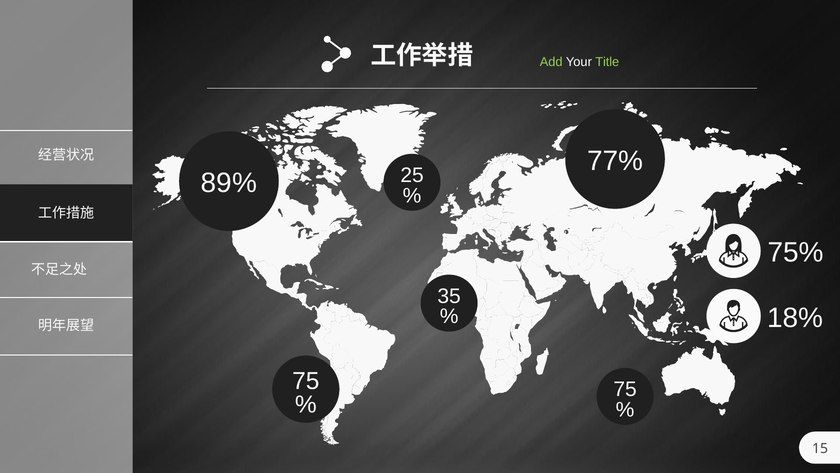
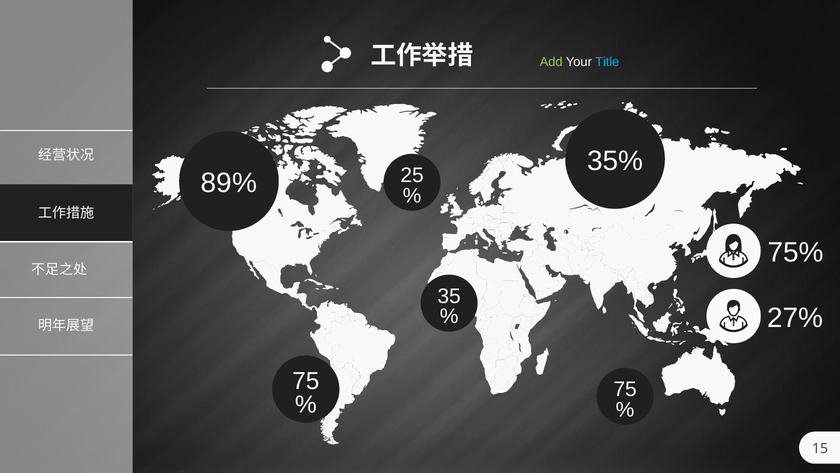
Title colour: light green -> light blue (607, 62)
77%: 77% -> 35% (615, 161)
18%: 18% -> 27% (795, 318)
